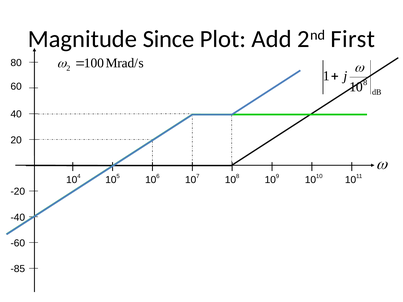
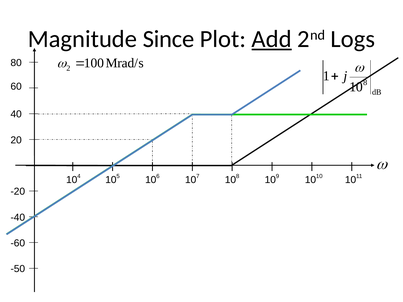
Add underline: none -> present (272, 39)
First: First -> Logs (353, 39)
-85: -85 -> -50 (18, 269)
